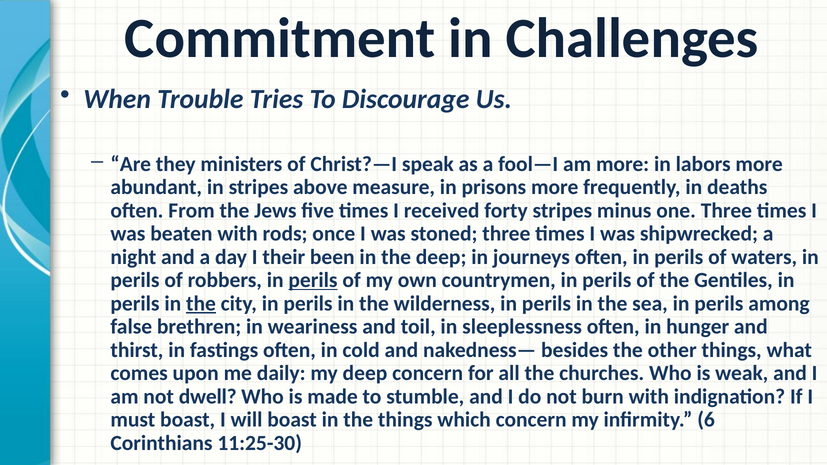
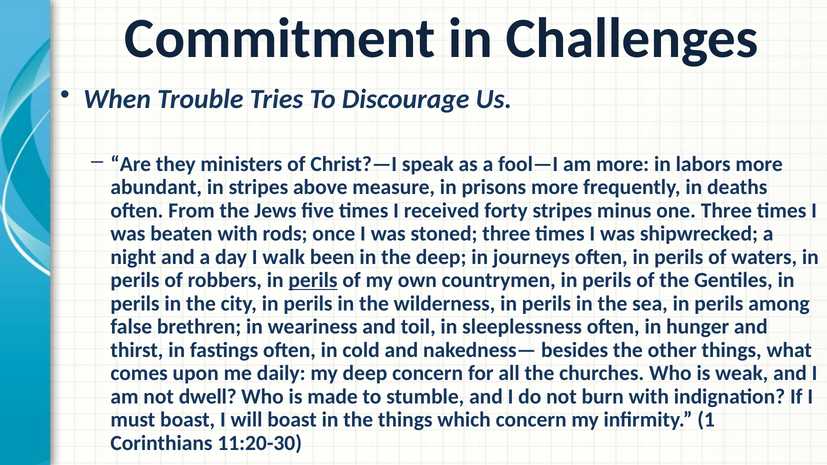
their: their -> walk (284, 257)
the underline: present -> none (201, 304)
6: 6 -> 1 (706, 420)
11:25-30: 11:25-30 -> 11:20-30 (260, 443)
